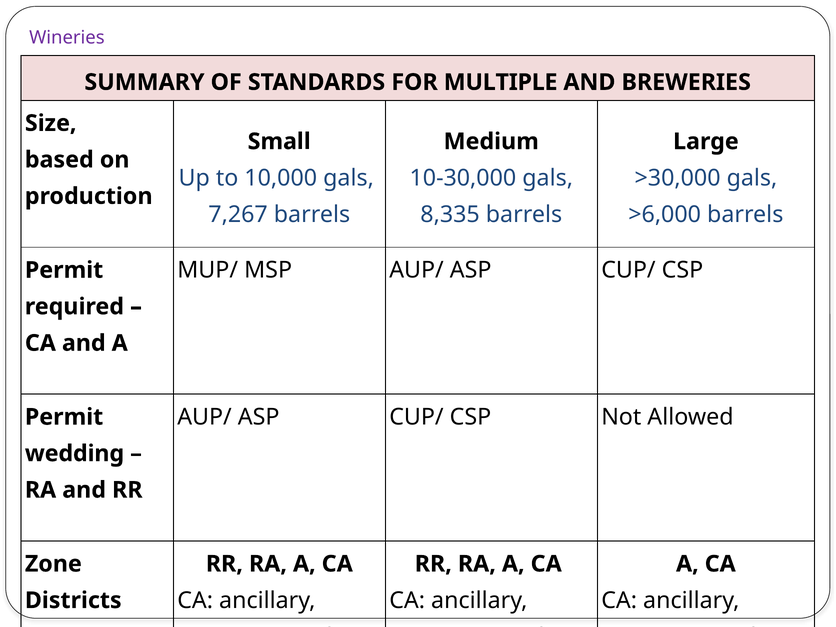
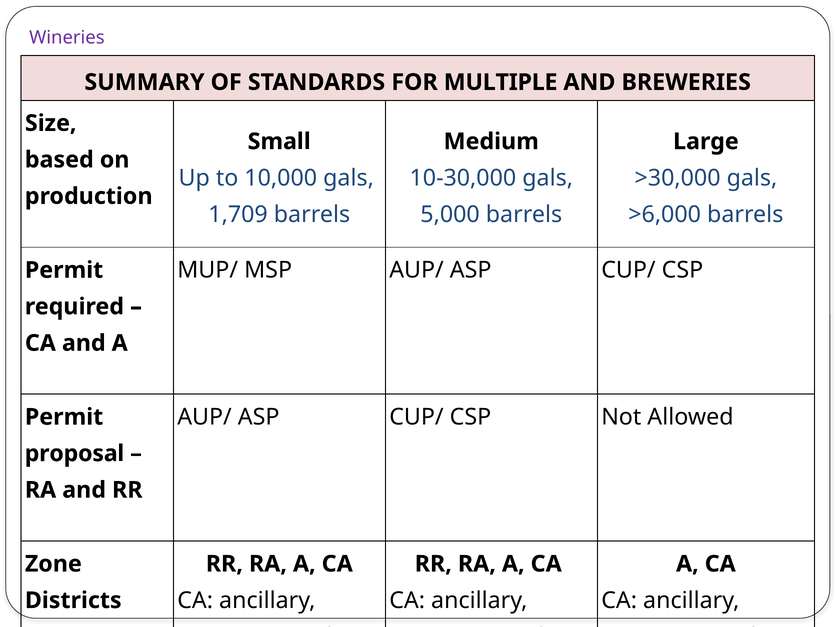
7,267: 7,267 -> 1,709 (238, 214)
8,335: 8,335 -> 5,000 (450, 214)
wedding: wedding -> proposal (75, 454)
